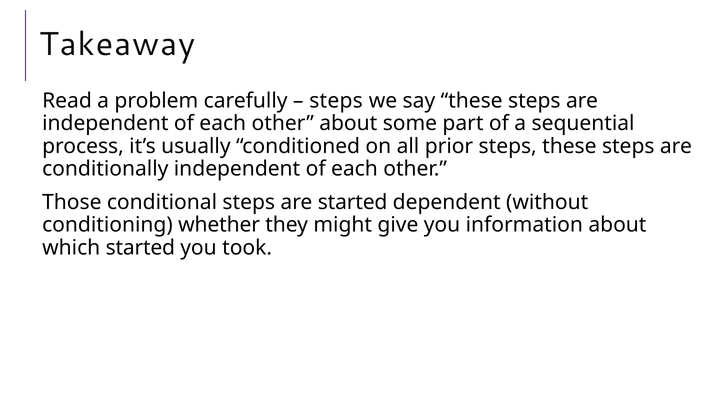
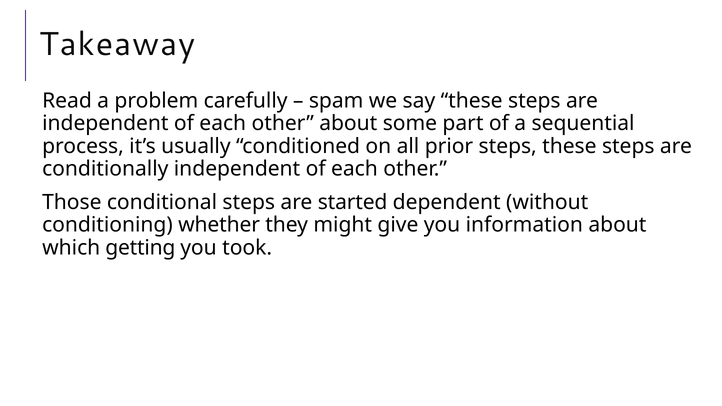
steps: steps -> spam (336, 101)
which started: started -> getting (140, 248)
